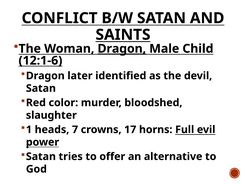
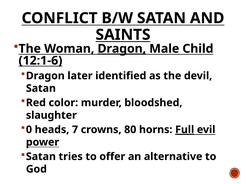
1: 1 -> 0 (29, 130)
17: 17 -> 80 (130, 130)
Full underline: none -> present (185, 130)
